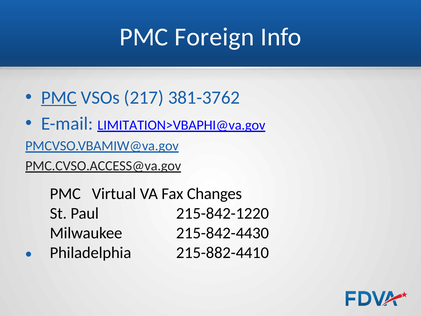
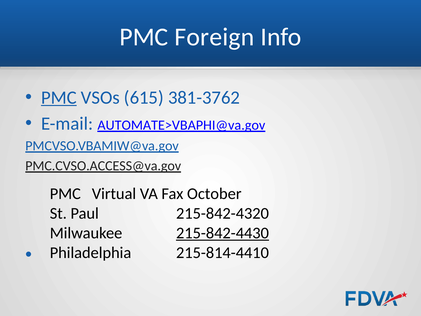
217: 217 -> 615 (144, 97)
LIMITATION>VBAPHI@va.gov: LIMITATION>VBAPHI@va.gov -> AUTOMATE>VBAPHI@va.gov (181, 125)
Changes: Changes -> October (214, 194)
215-842-1220: 215-842-1220 -> 215-842-4320 (222, 213)
215-842-4430 underline: none -> present (222, 233)
215-882-4410: 215-882-4410 -> 215-814-4410 (222, 253)
